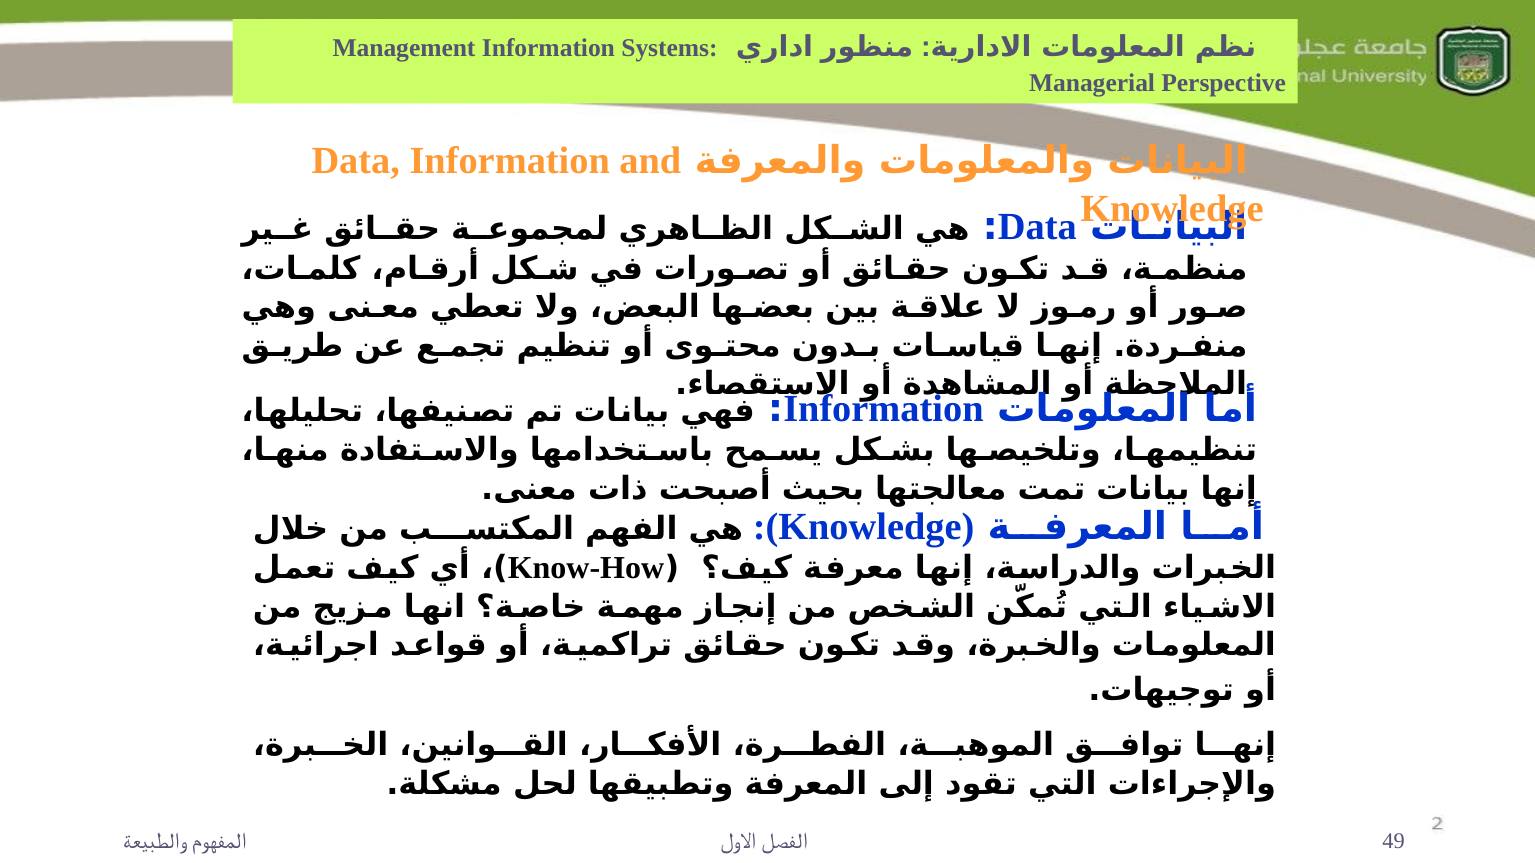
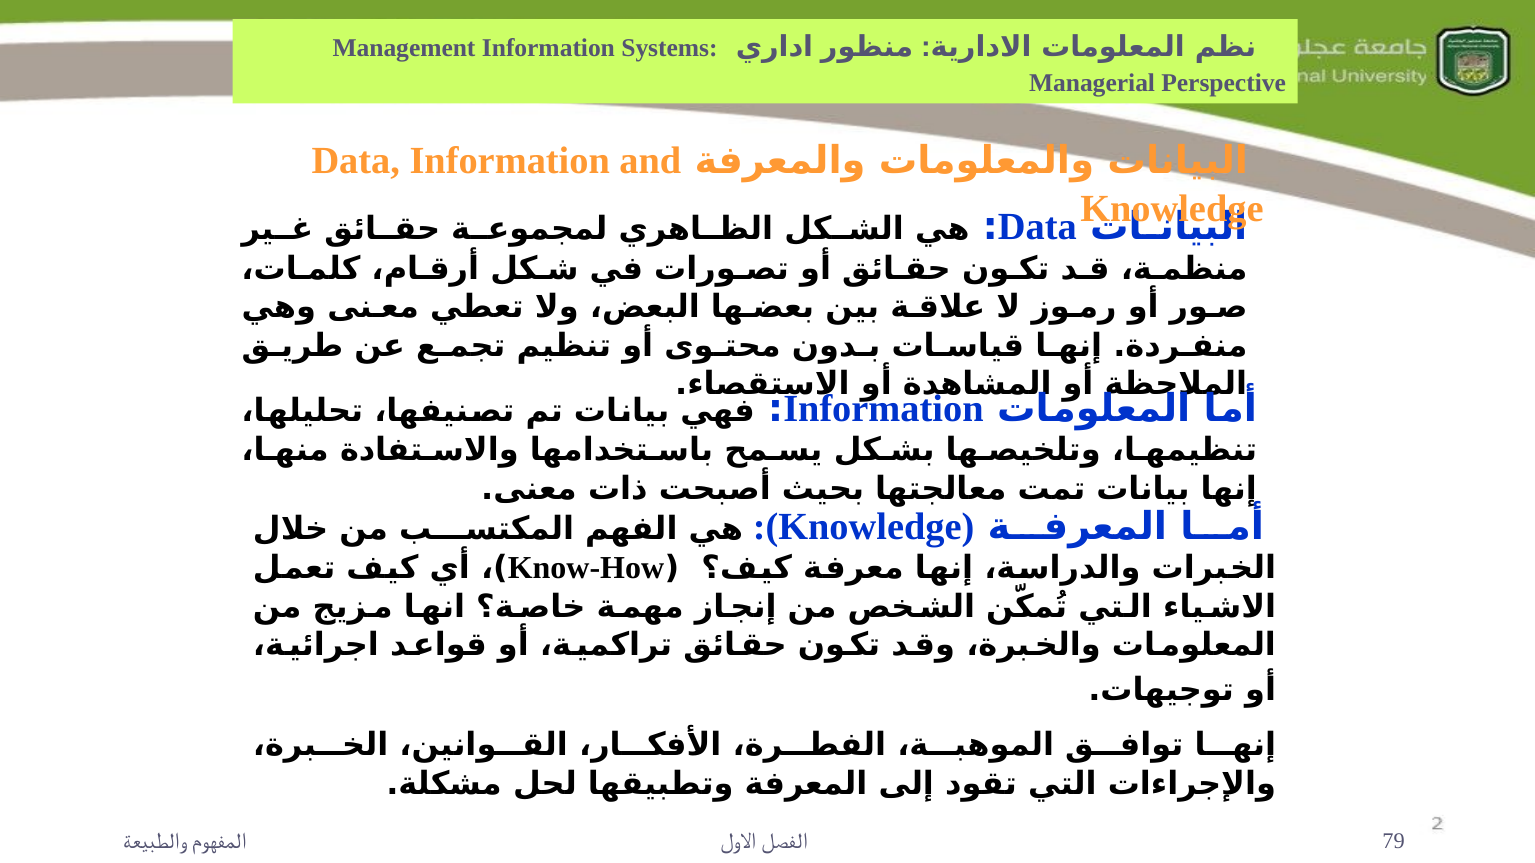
49: 49 -> 79 (1394, 842)
